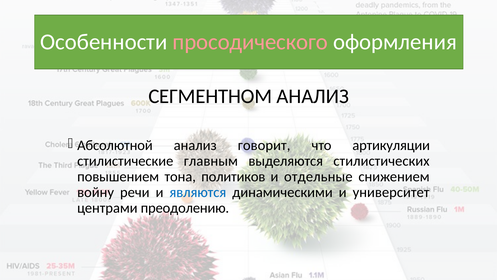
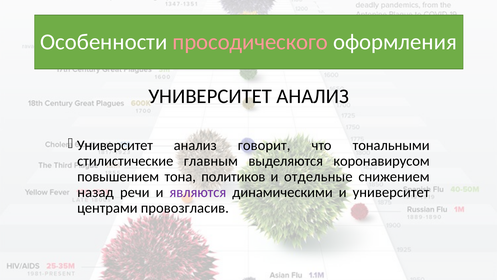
СЕГМЕНТНОМ: СЕГМЕНТНОМ -> УНИВЕРСИТЕТ (210, 96)
Абсолютной: Абсолютной -> Университет (115, 145)
артикуляции: артикуляции -> тональными (391, 145)
стилистических: стилистических -> коронавирусом (382, 161)
войну: войну -> назад (96, 192)
являются colour: blue -> purple (198, 192)
преодолению: преодолению -> провозгласив (185, 208)
